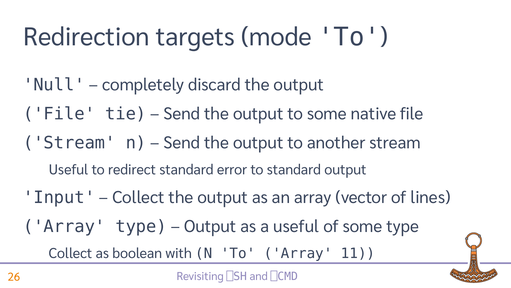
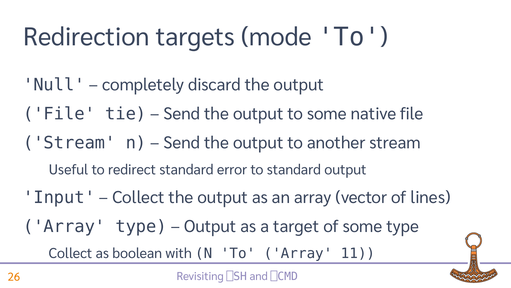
a useful: useful -> target (296, 226)
